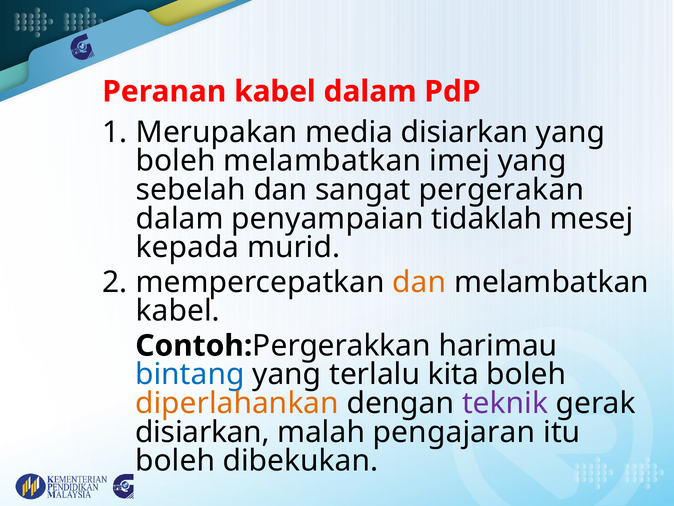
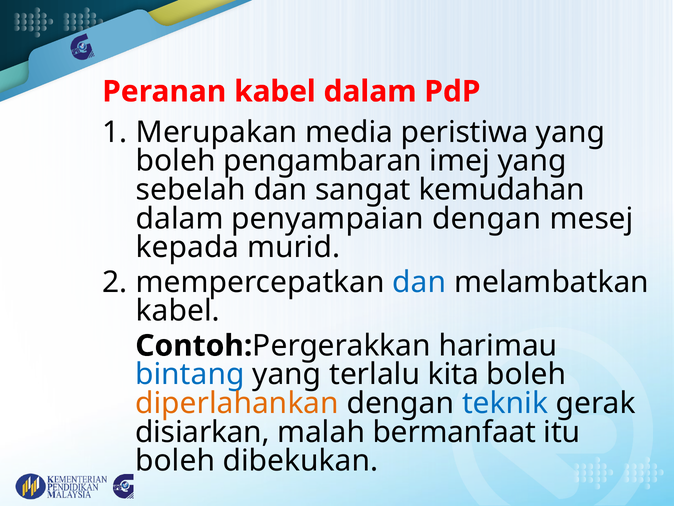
media disiarkan: disiarkan -> peristiwa (465, 132)
boleh melambatkan: melambatkan -> pengambaran (323, 161)
pergerakan: pergerakan -> kemudahan (502, 190)
penyampaian tidaklah: tidaklah -> dengan (487, 218)
dan colour: orange -> blue (419, 282)
teknik colour: purple -> blue (505, 403)
pengajaran: pengajaran -> bermanfaat (454, 432)
